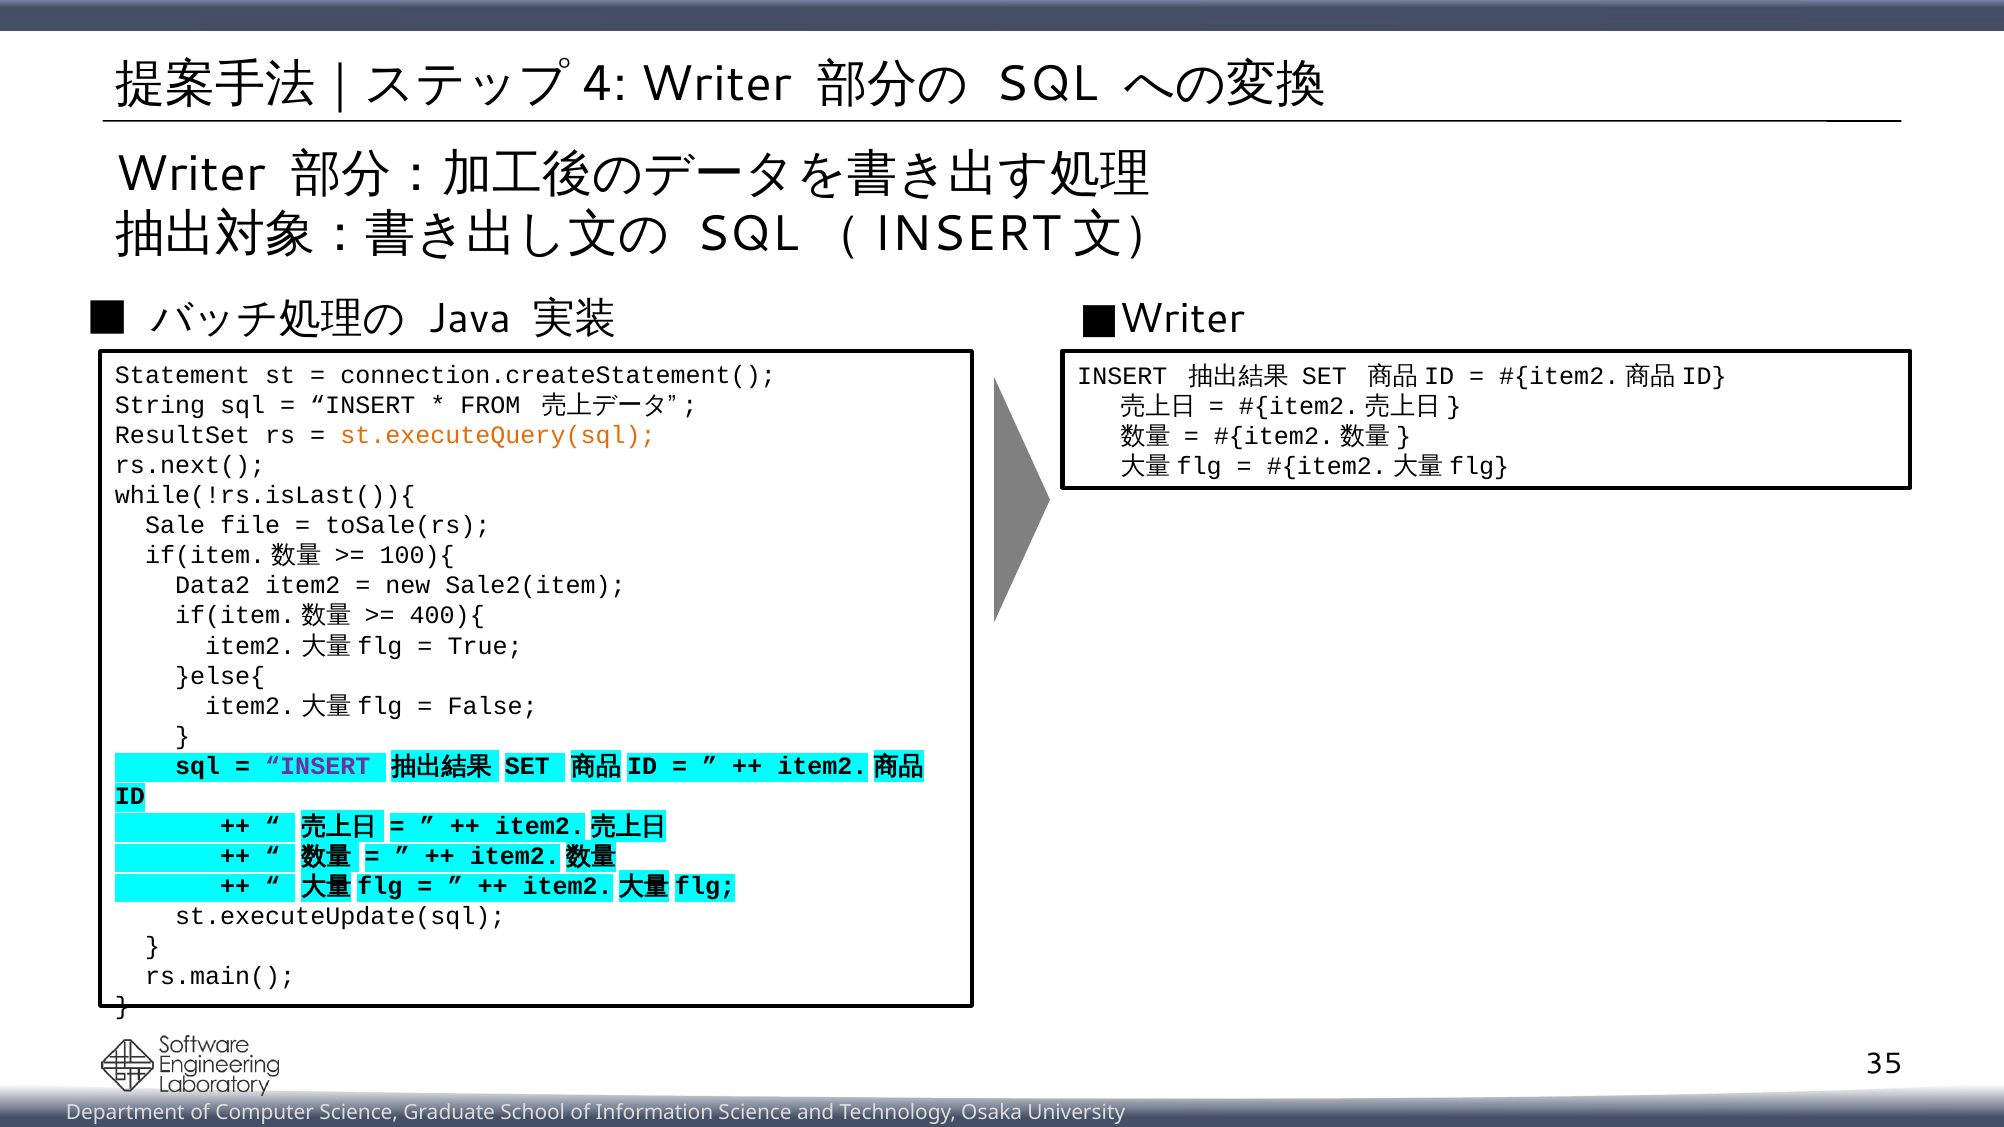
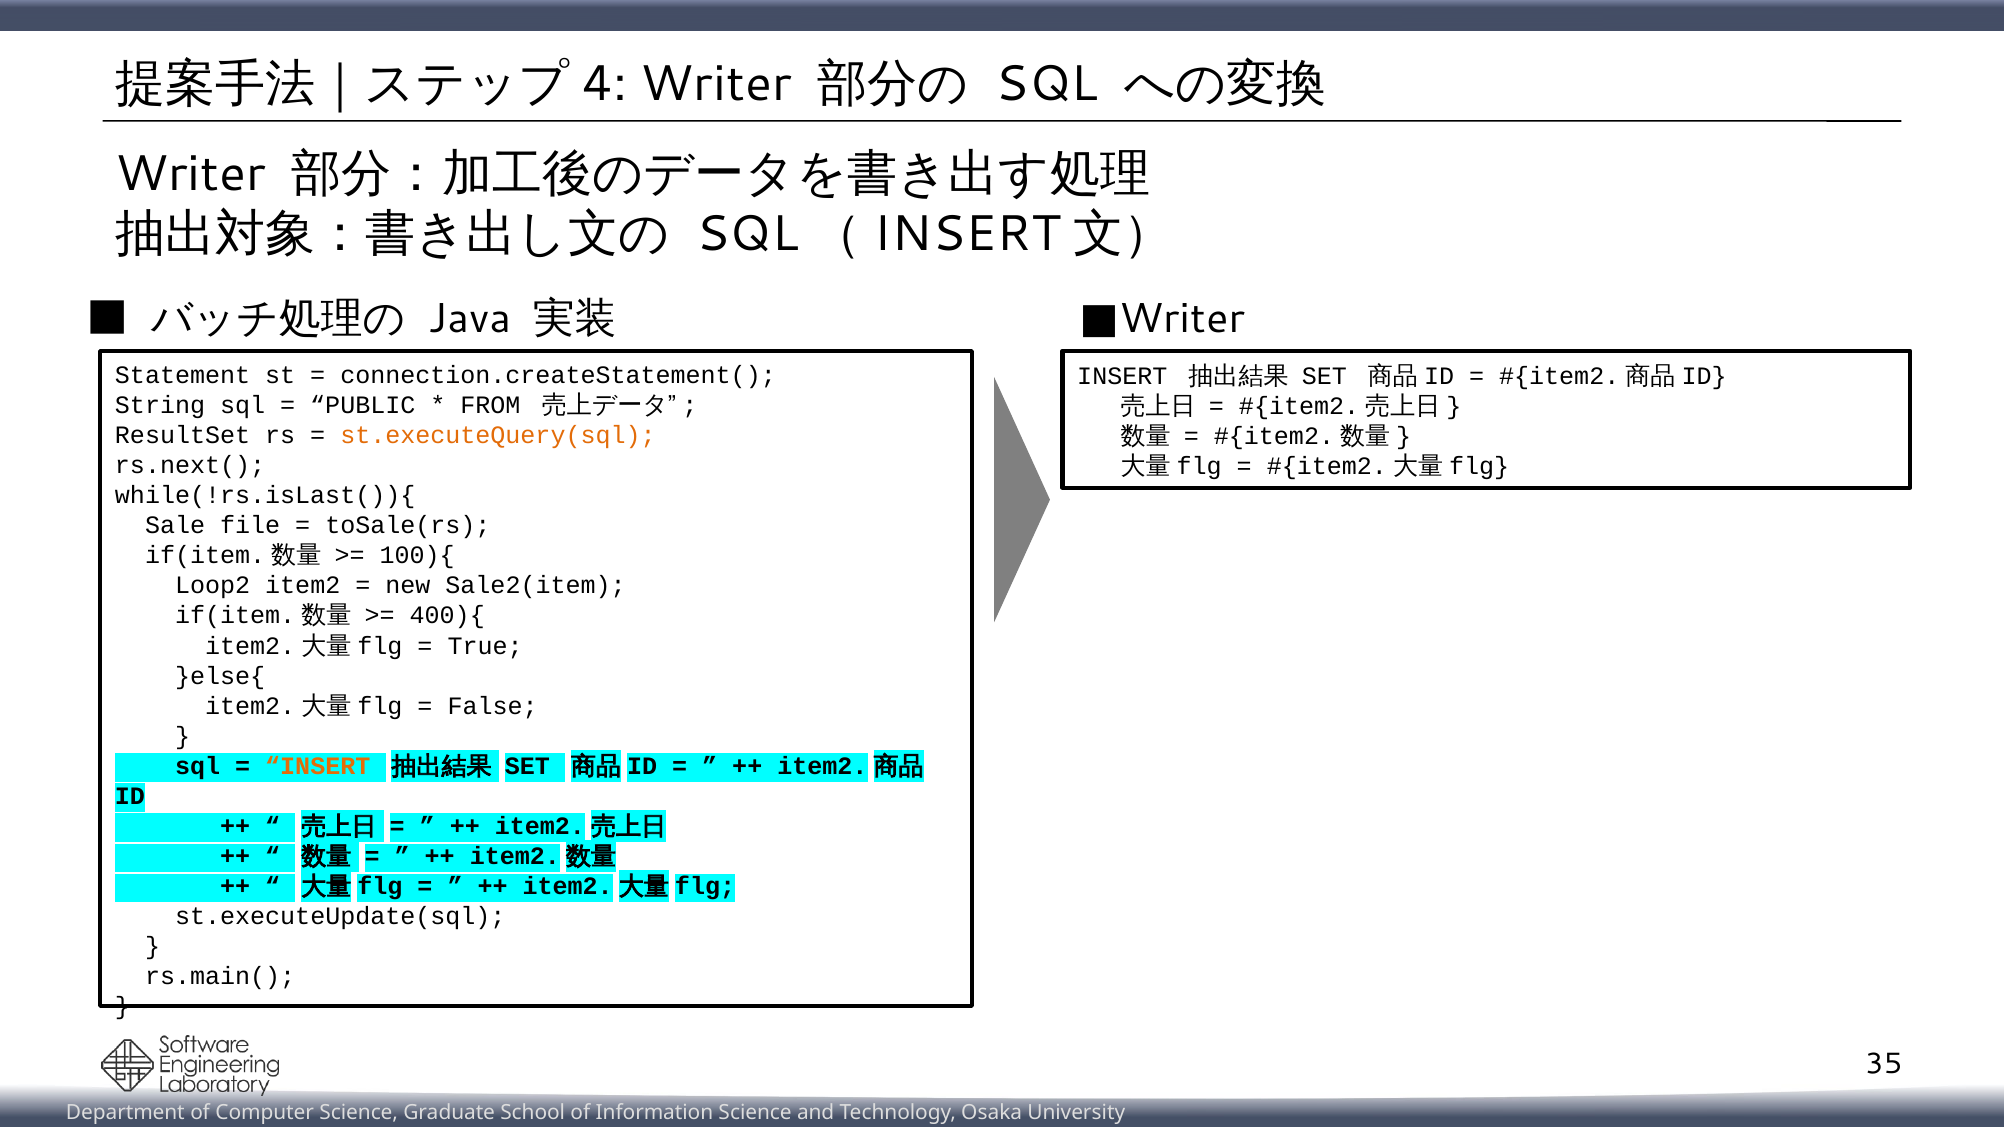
INSERT: INSERT -> PUBLIC (363, 405)
Data2: Data2 -> Loop2 (213, 586)
INSERT colour: purple -> orange (318, 766)
